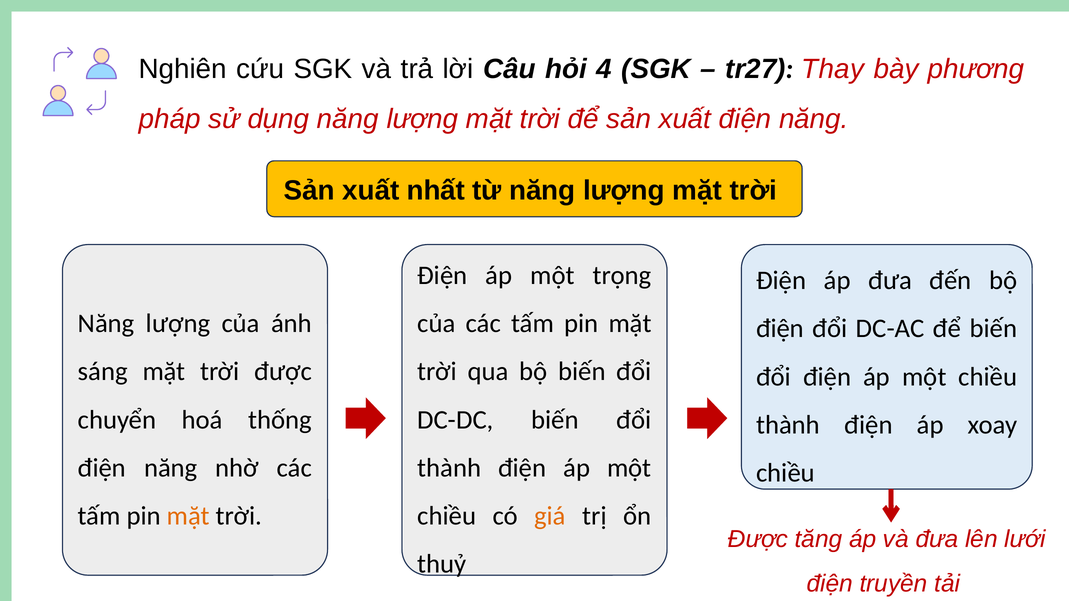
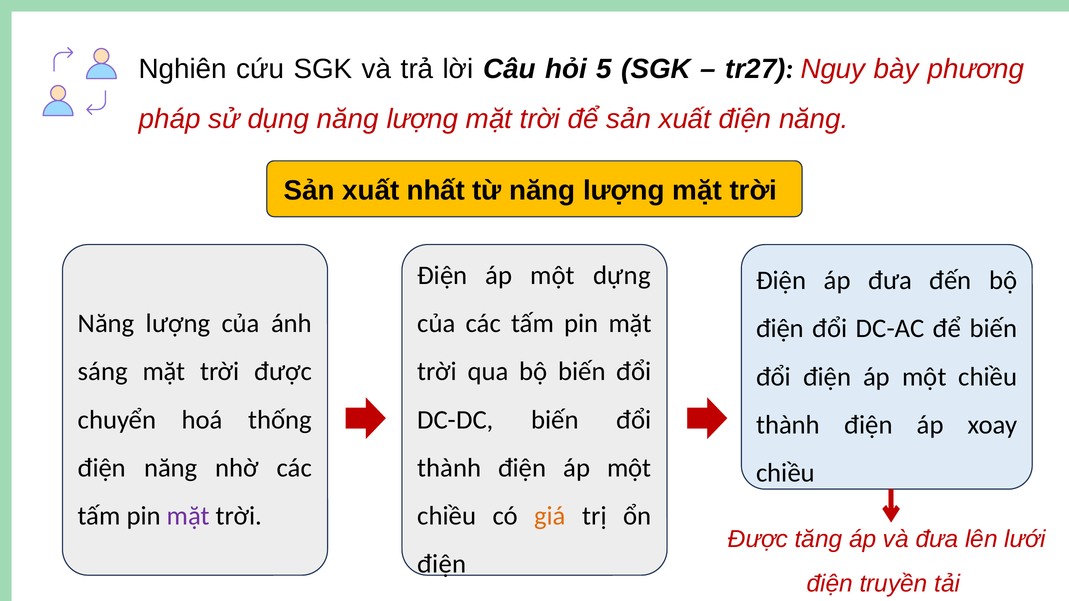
4: 4 -> 5 (604, 69)
Thay: Thay -> Nguy (833, 69)
trọng: trọng -> dựng (622, 276)
mặt colour: orange -> purple (188, 516)
thuỷ: thuỷ -> điện (442, 564)
